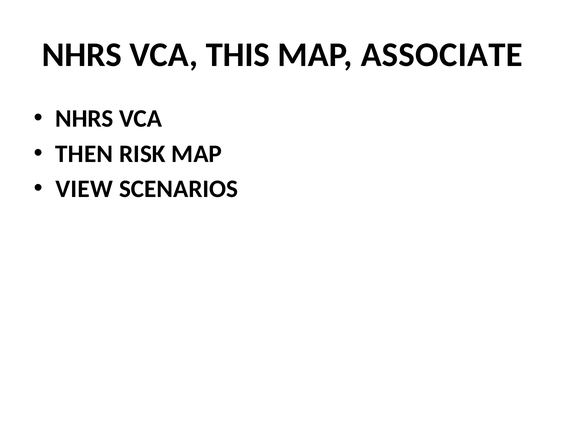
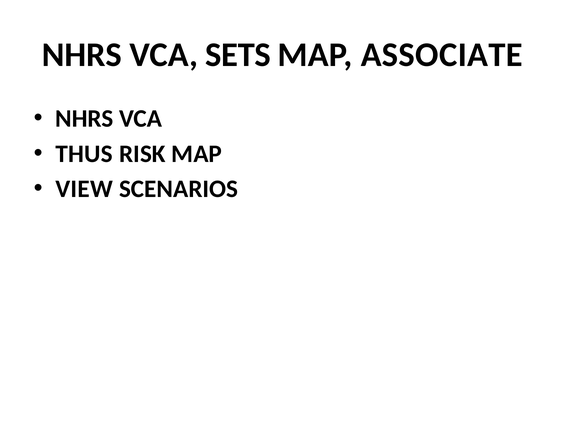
THIS: THIS -> SETS (238, 55)
THEN: THEN -> THUS (84, 154)
